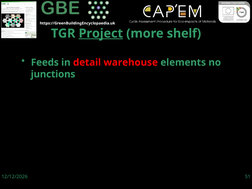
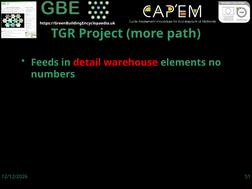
Project underline: present -> none (101, 33)
shelf: shelf -> path (184, 33)
junctions: junctions -> numbers (53, 74)
